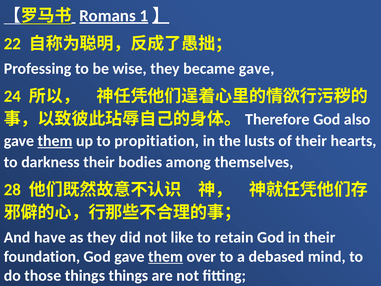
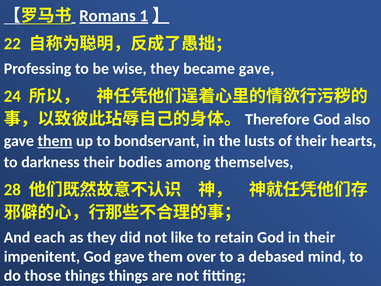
propitiation: propitiation -> bondservant (157, 141)
have: have -> each (50, 237)
foundation: foundation -> impenitent (42, 256)
them underline: present -> none (166, 256)
